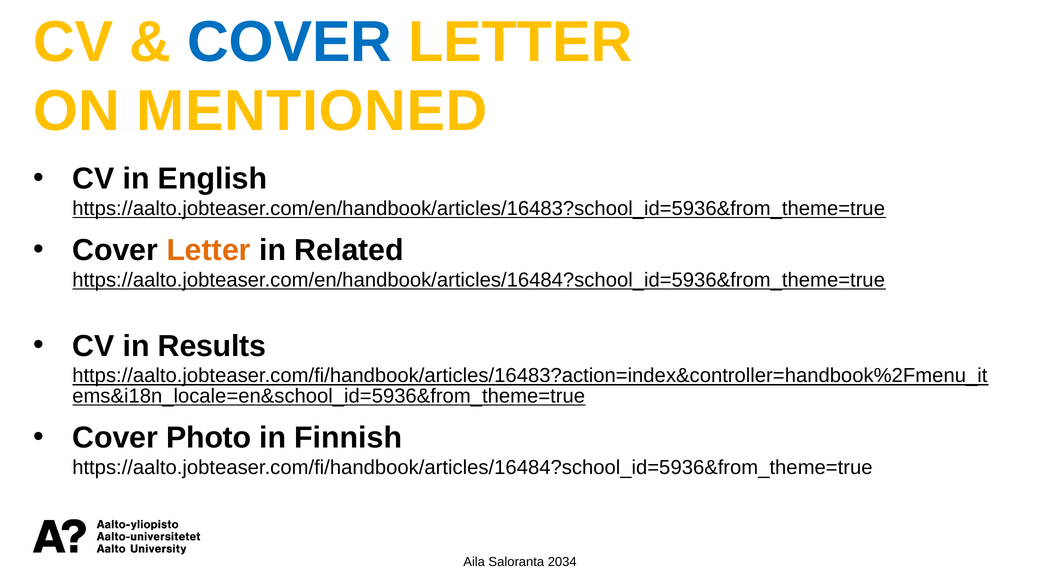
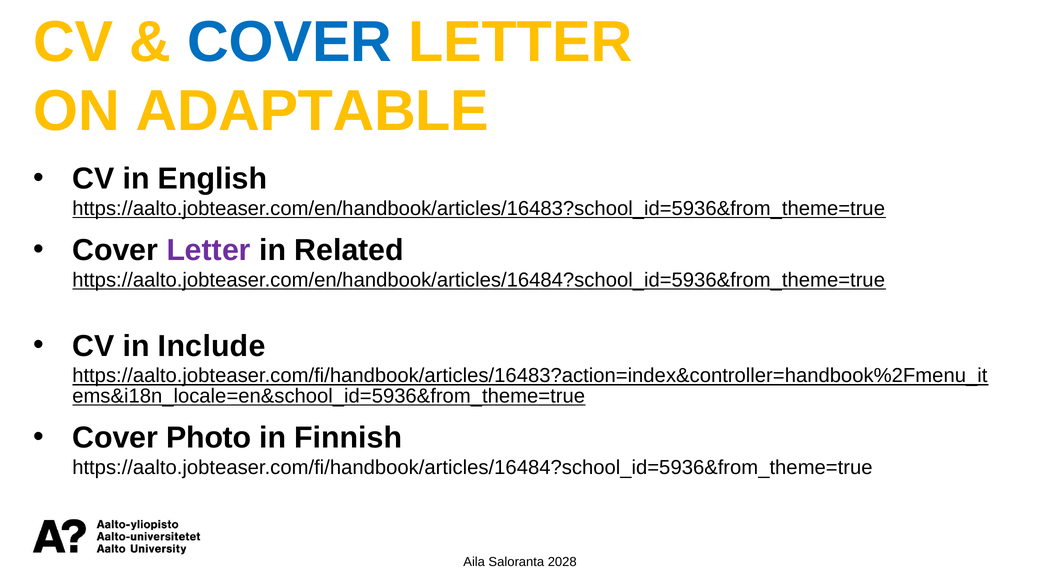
MENTIONED: MENTIONED -> ADAPTABLE (312, 111)
Letter colour: orange -> purple (209, 250)
Results: Results -> Include (212, 346)
2034: 2034 -> 2028 (562, 562)
